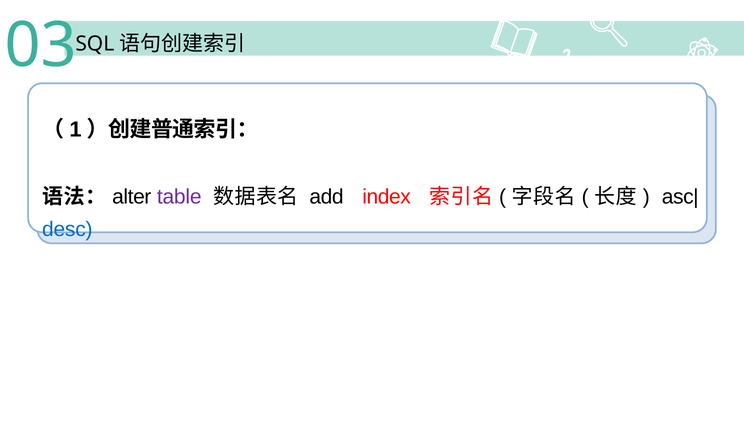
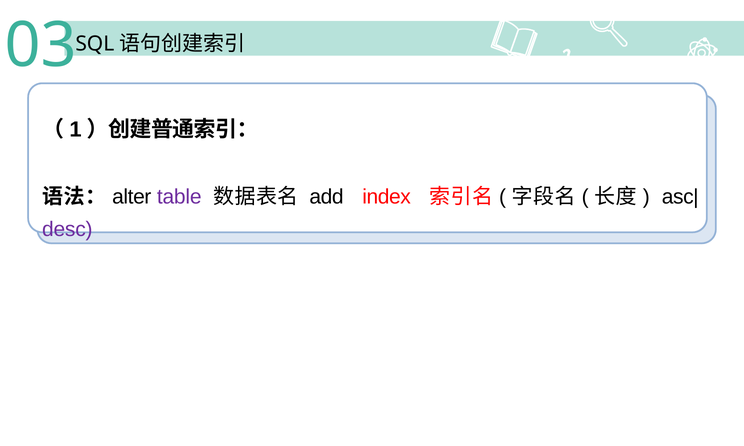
desc colour: blue -> purple (67, 230)
